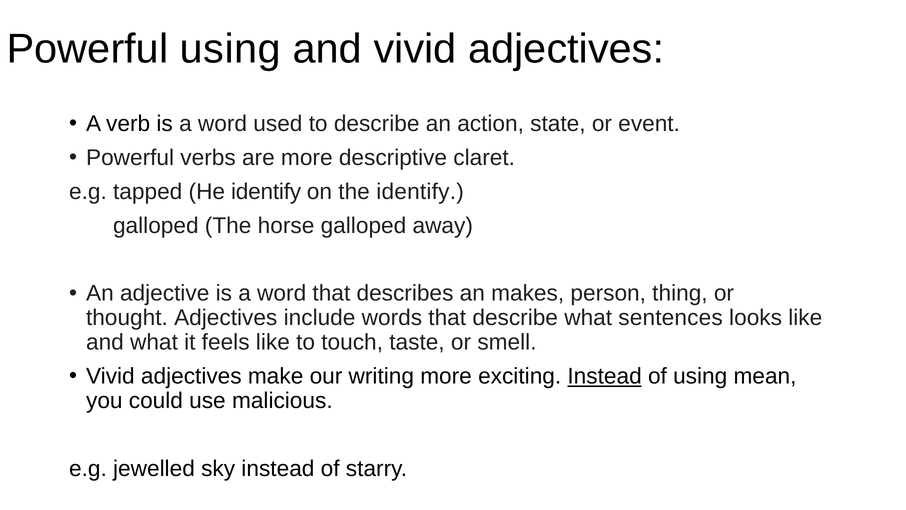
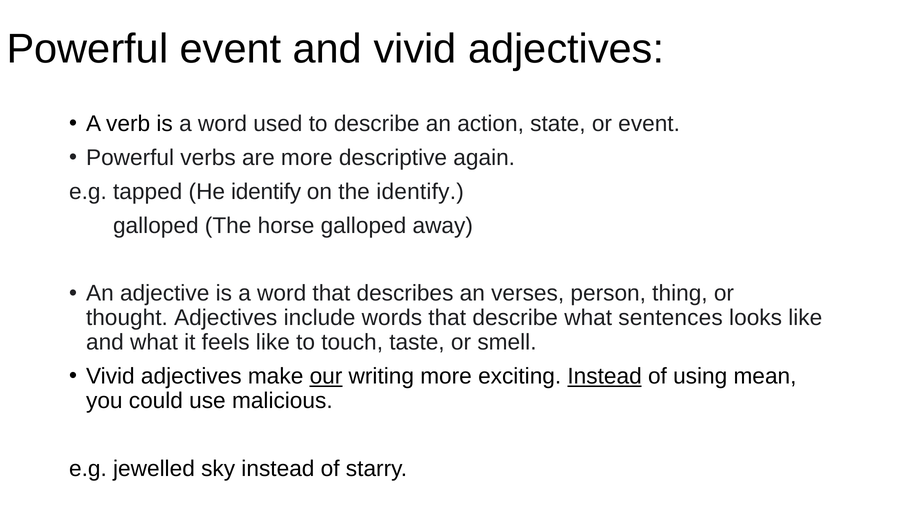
Powerful using: using -> event (230, 49)
claret: claret -> again (484, 158)
makes: makes -> verses (528, 293)
our underline: none -> present (326, 376)
